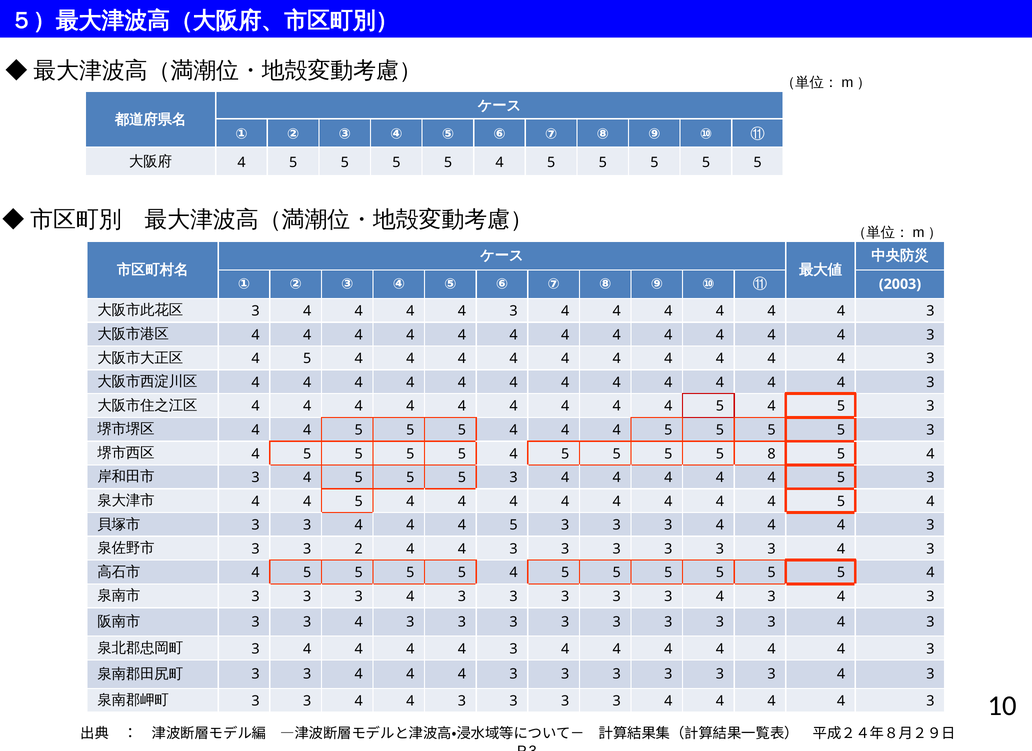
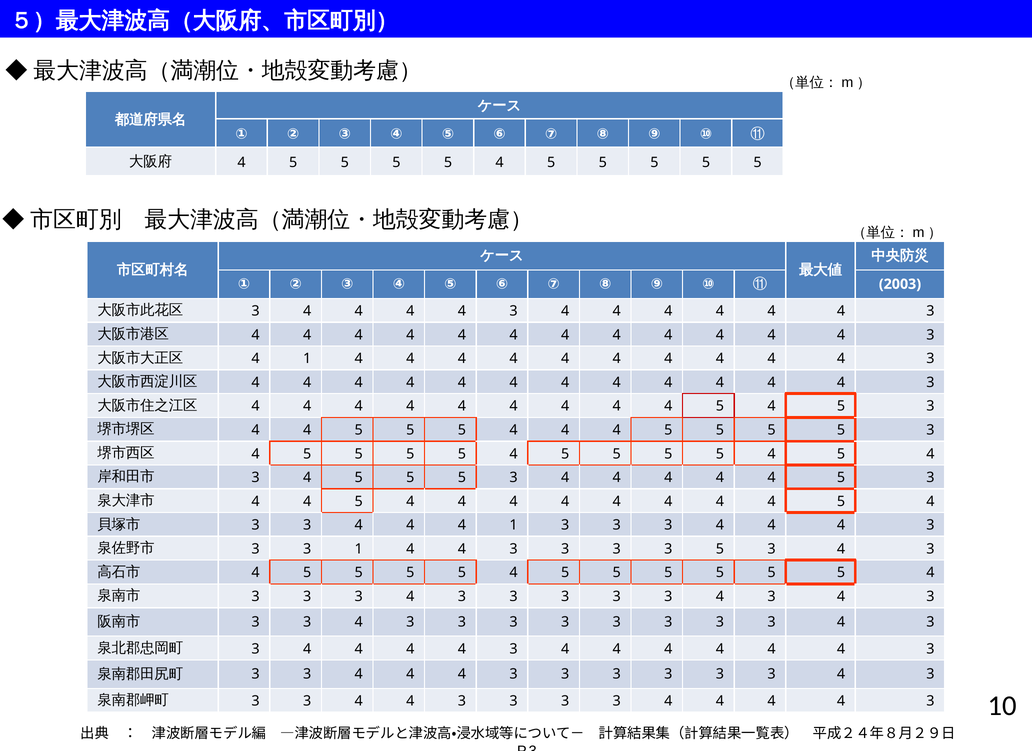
5: 5 -> 1 (307, 359)
8: 8 -> 4 (772, 454)
5: 5 -> 1 (514, 526)
3 2: 2 -> 1 (359, 550)
3: 3 -> 5 (720, 550)
